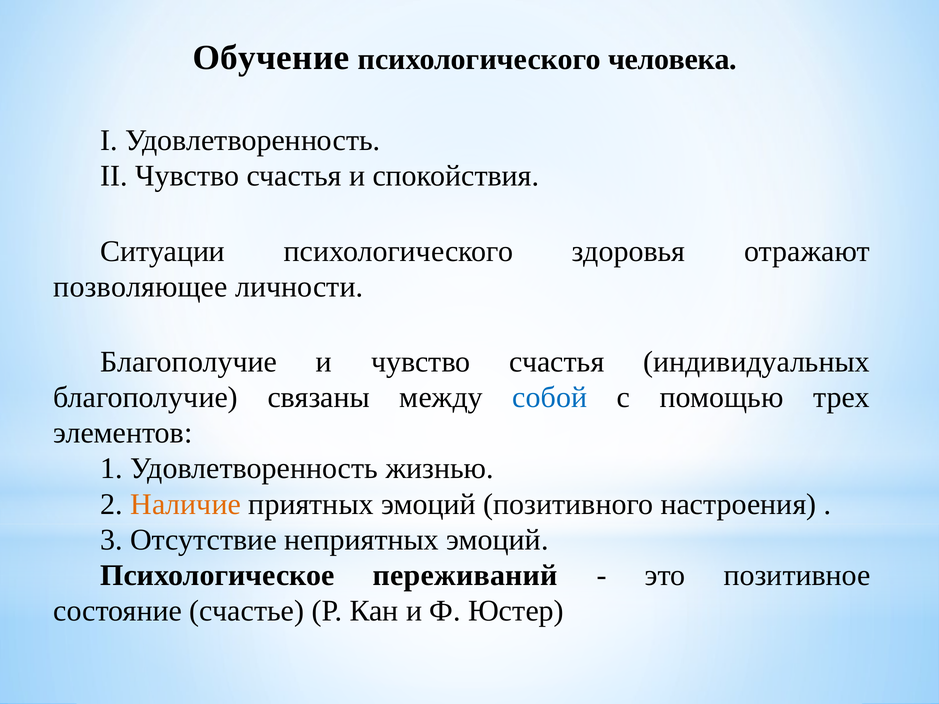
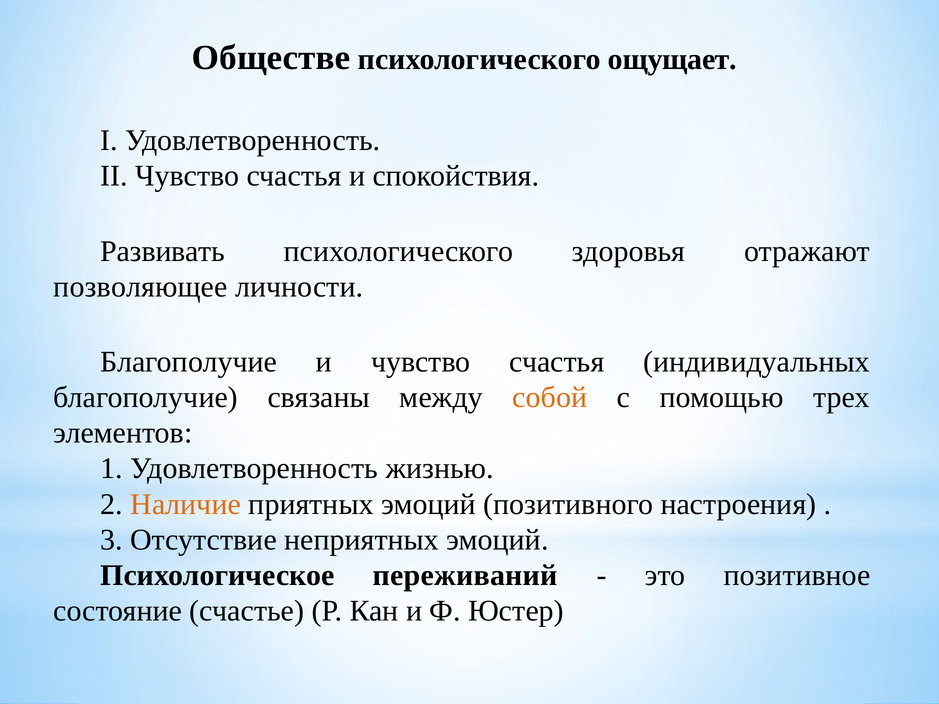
Обучение: Обучение -> Обществе (271, 58)
человека: человека -> ощущает (672, 59)
Ситуации: Ситуации -> Развивать (163, 251)
собой colour: blue -> orange (550, 398)
